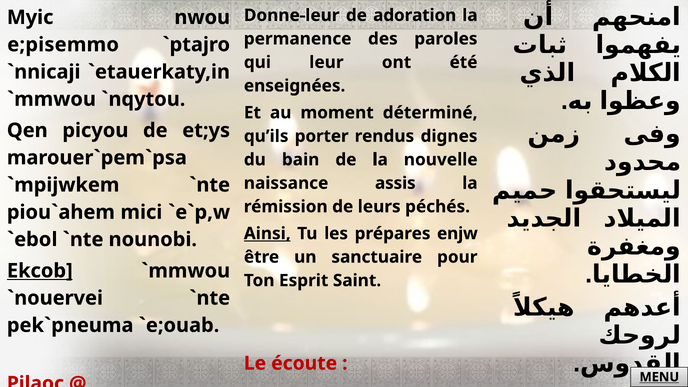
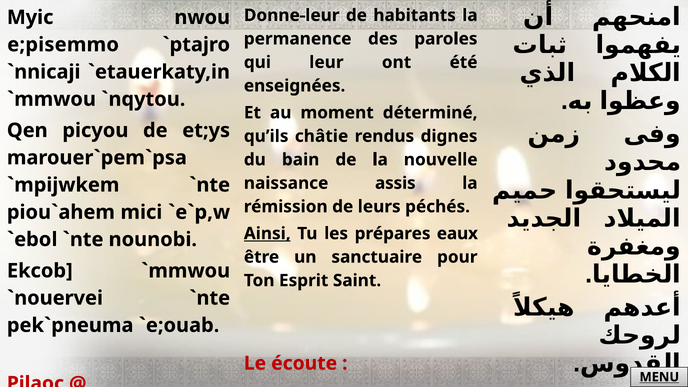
adoration: adoration -> habitants (415, 15)
porter: porter -> châtie (322, 136)
enjw: enjw -> eaux (457, 234)
Ekcob underline: present -> none (40, 271)
